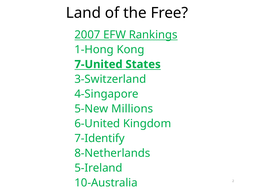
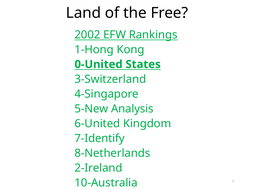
2007: 2007 -> 2002 (87, 35)
7-United: 7-United -> 0-United (99, 65)
Millions: Millions -> Analysis (132, 109)
5-Ireland: 5-Ireland -> 2-Ireland (98, 168)
